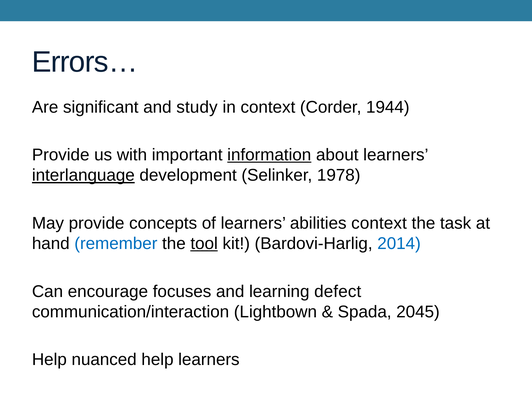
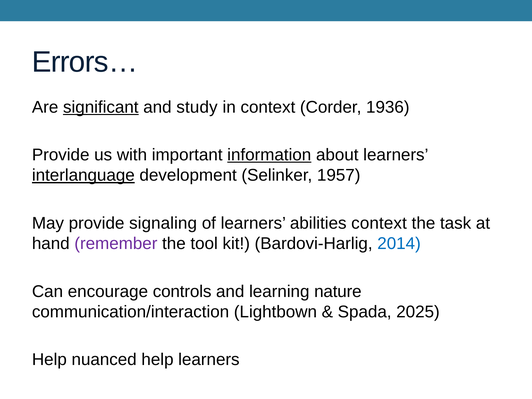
significant underline: none -> present (101, 107)
1944: 1944 -> 1936 (388, 107)
1978: 1978 -> 1957 (339, 175)
concepts: concepts -> signaling (163, 223)
remember colour: blue -> purple (116, 244)
tool underline: present -> none (204, 244)
focuses: focuses -> controls (182, 291)
defect: defect -> nature (338, 291)
2045: 2045 -> 2025 (418, 312)
